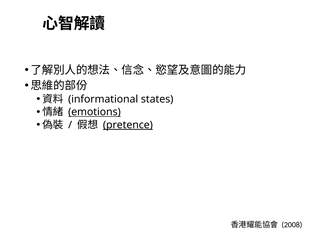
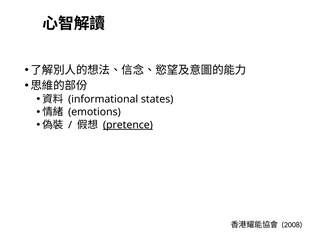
emotions underline: present -> none (94, 112)
